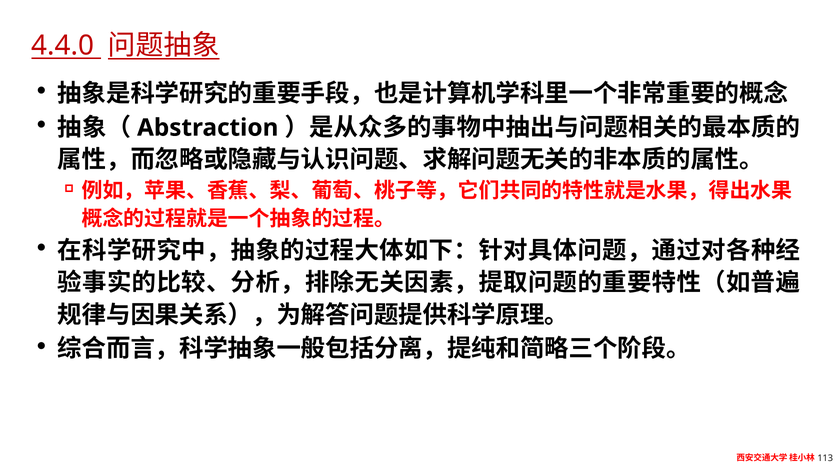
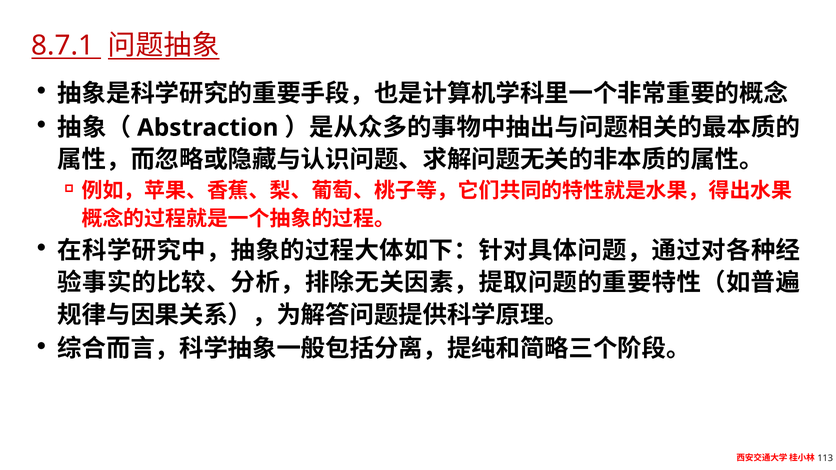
4.4.0: 4.4.0 -> 8.7.1 (63, 46)
